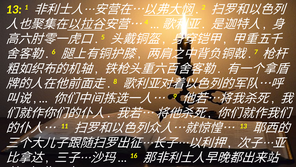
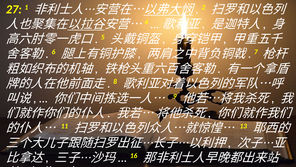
13: 13 -> 27 (14, 9)
